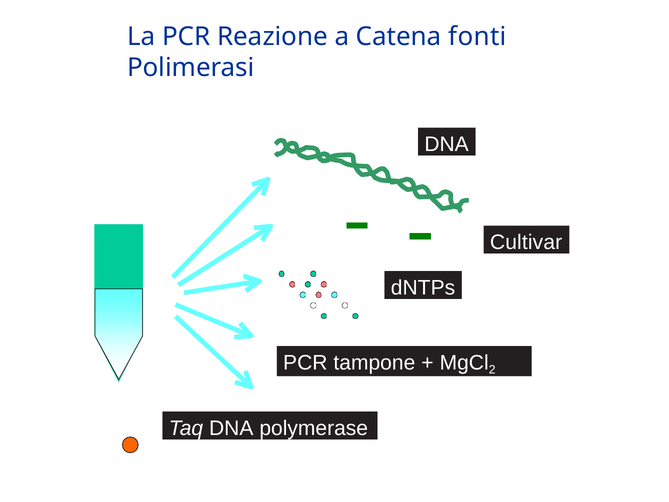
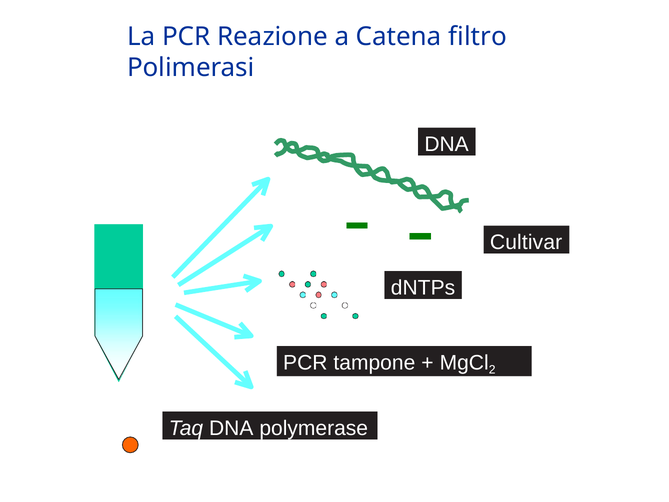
fonti: fonti -> filtro (478, 37)
